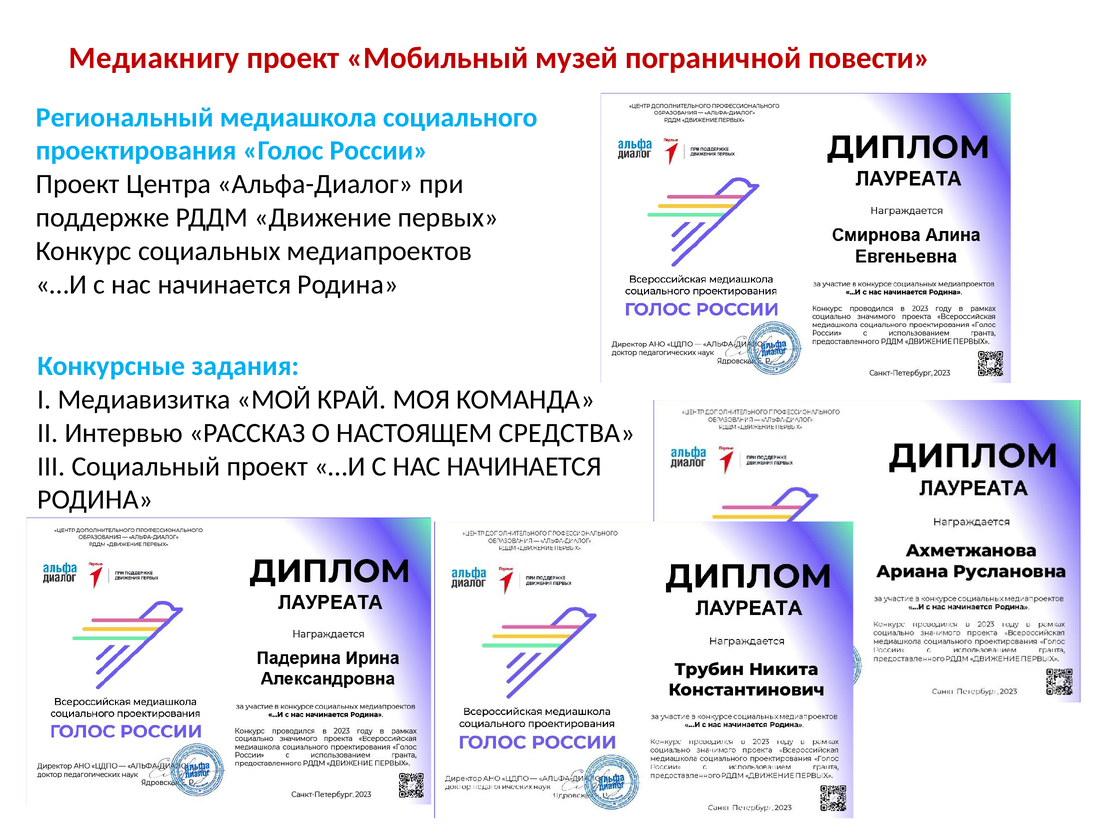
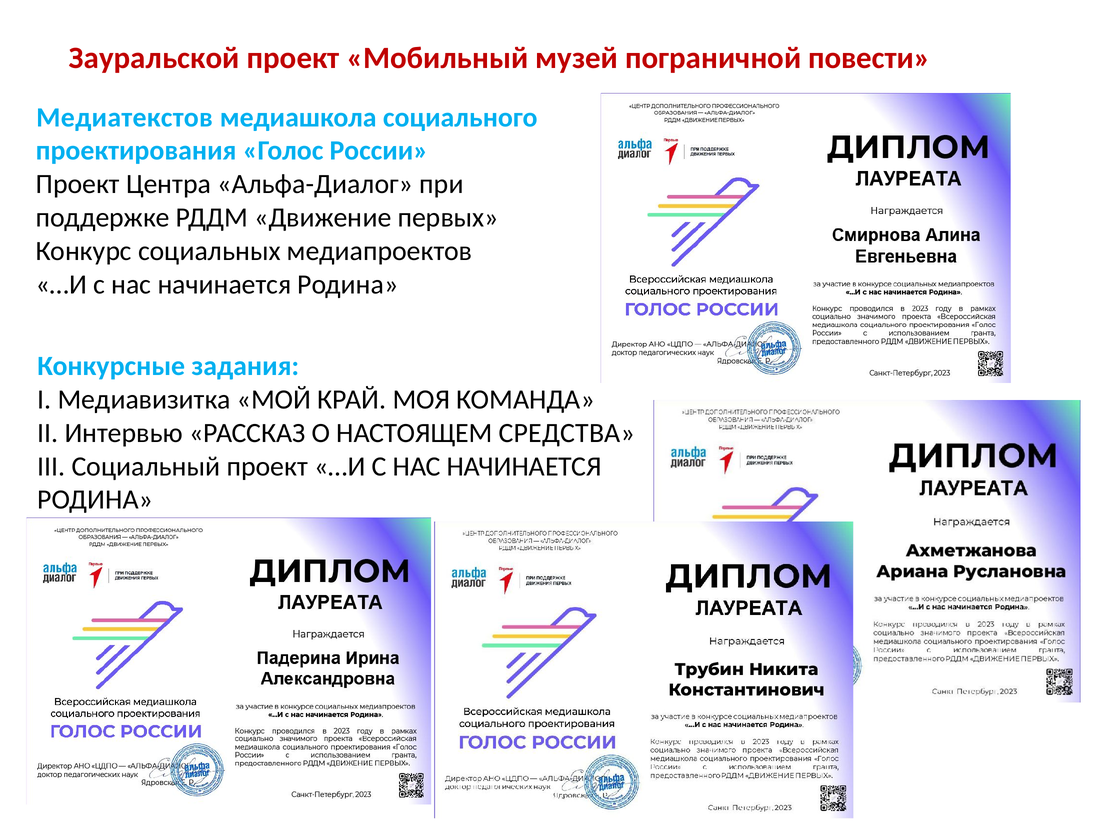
Медиакнигу: Медиакнигу -> Зауральской (154, 58)
Региональный: Региональный -> Медиатекстов (125, 117)
